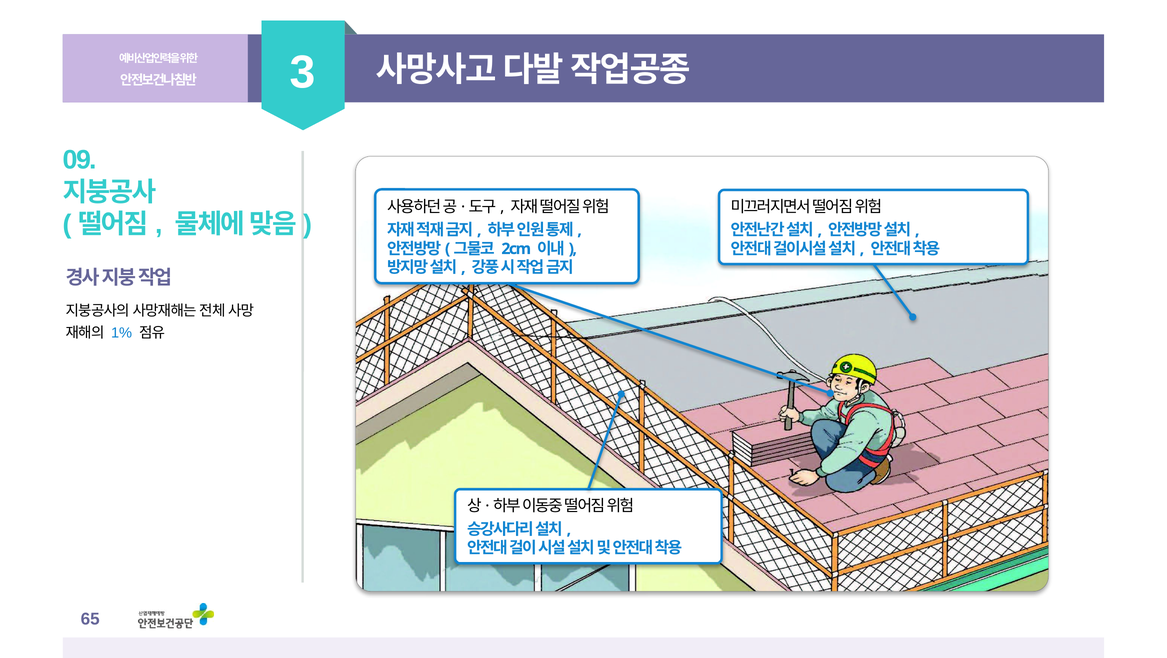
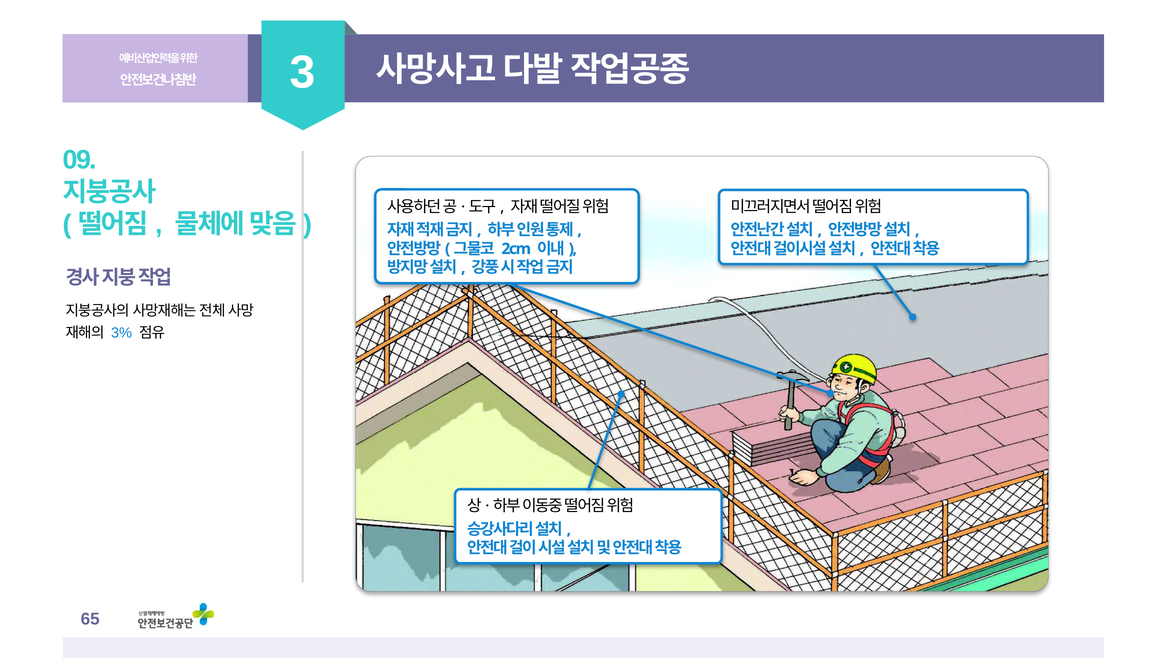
1%: 1% -> 3% (122, 333)
